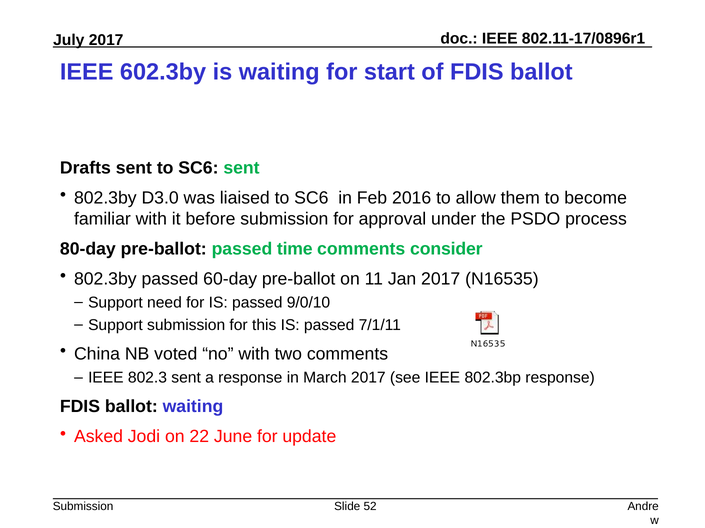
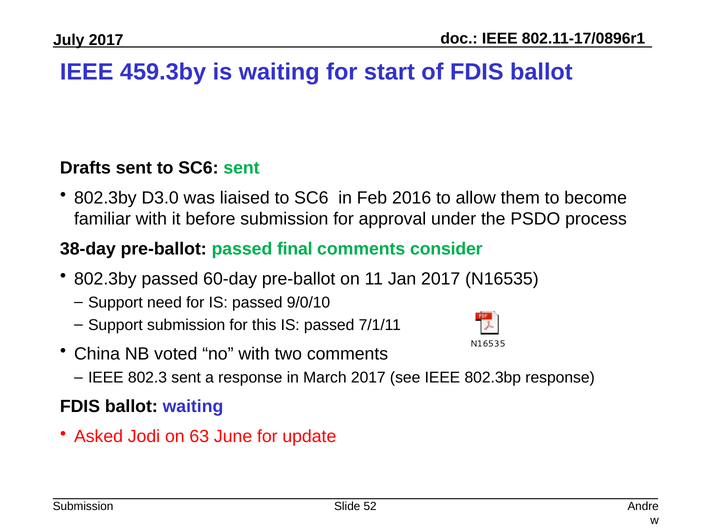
602.3by: 602.3by -> 459.3by (163, 72)
80-day: 80-day -> 38-day (88, 249)
time: time -> final (295, 249)
22: 22 -> 63 (199, 437)
